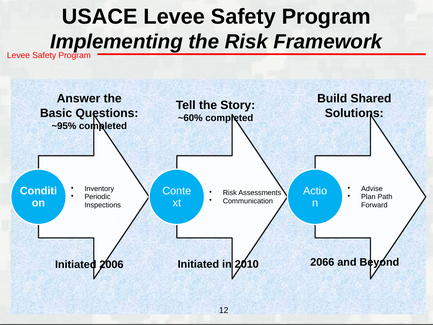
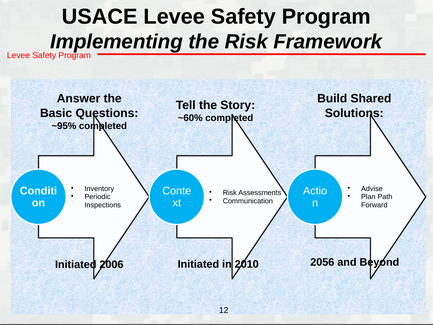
2066: 2066 -> 2056 (322, 262)
